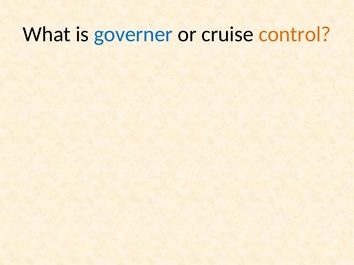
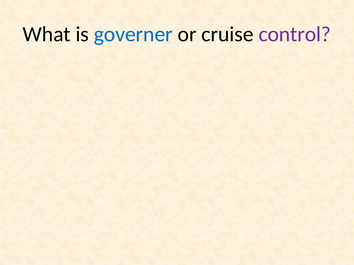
control colour: orange -> purple (295, 34)
